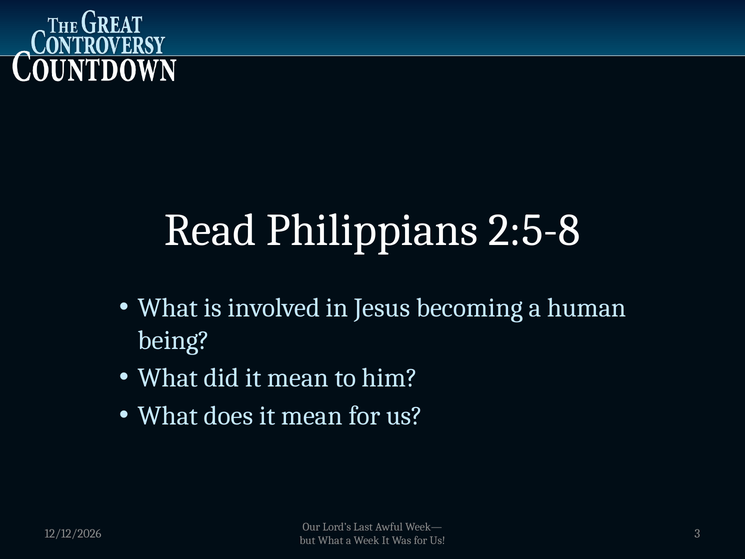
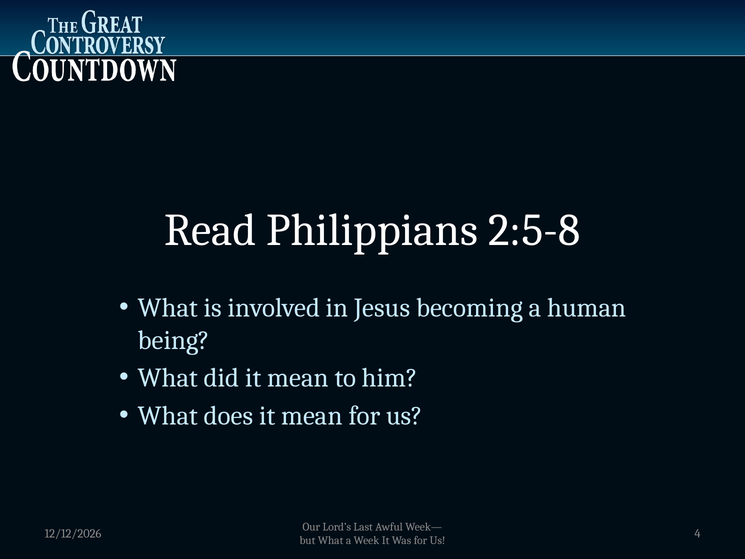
3: 3 -> 4 (697, 534)
